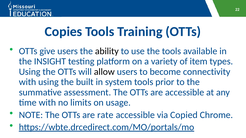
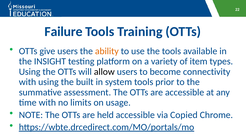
Copies: Copies -> Failure (64, 32)
ability colour: black -> orange (107, 51)
rate: rate -> held (105, 115)
